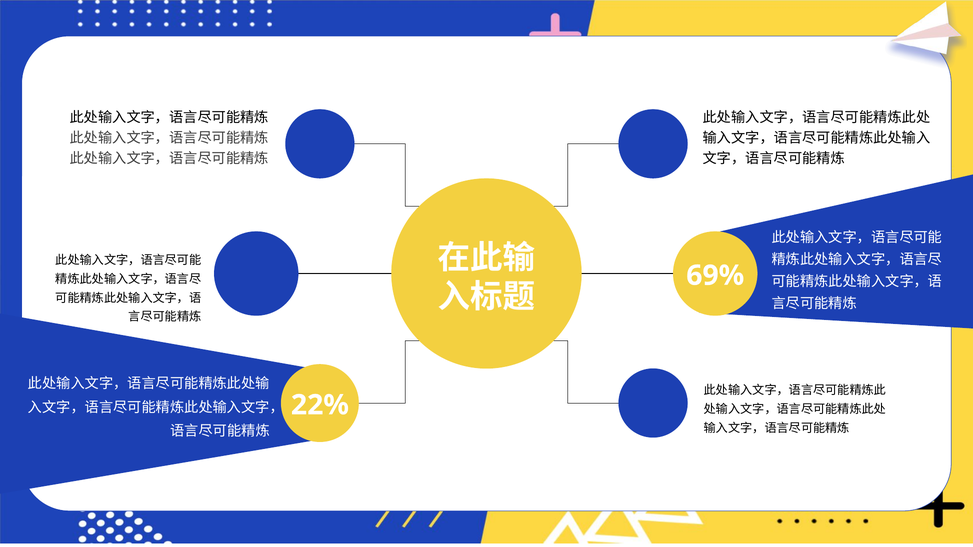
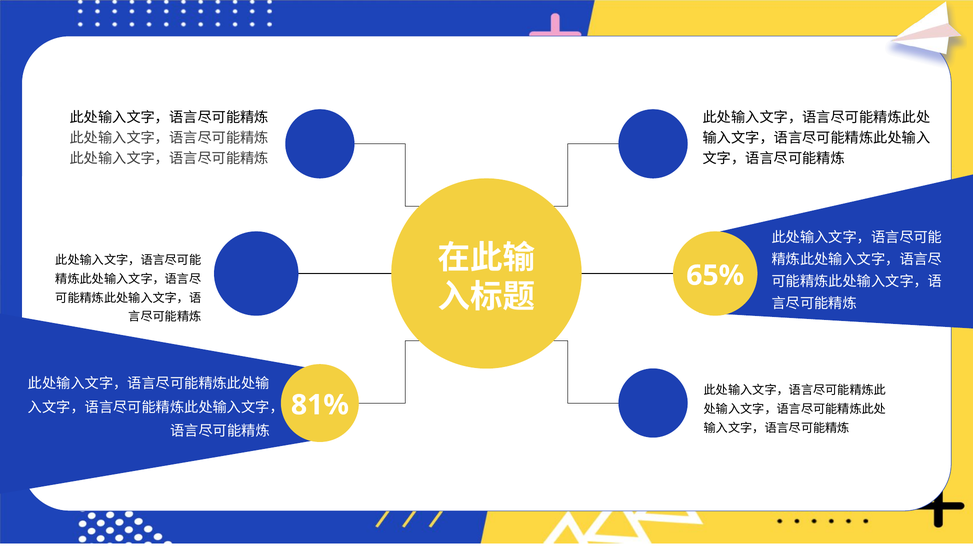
69%: 69% -> 65% (715, 276)
22%: 22% -> 81% (320, 405)
